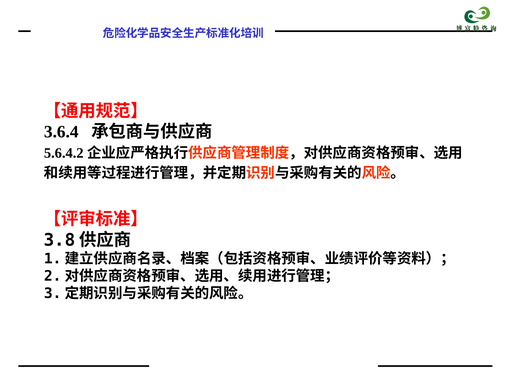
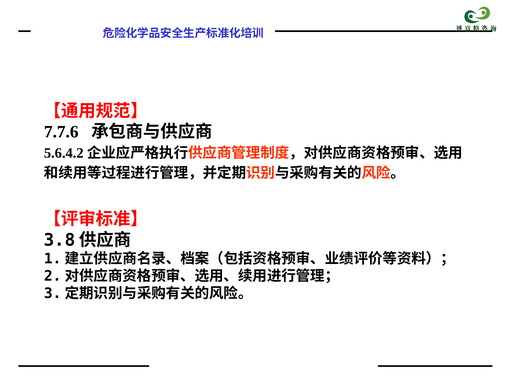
3.6.4: 3.6.4 -> 7.7.6 (61, 132)
